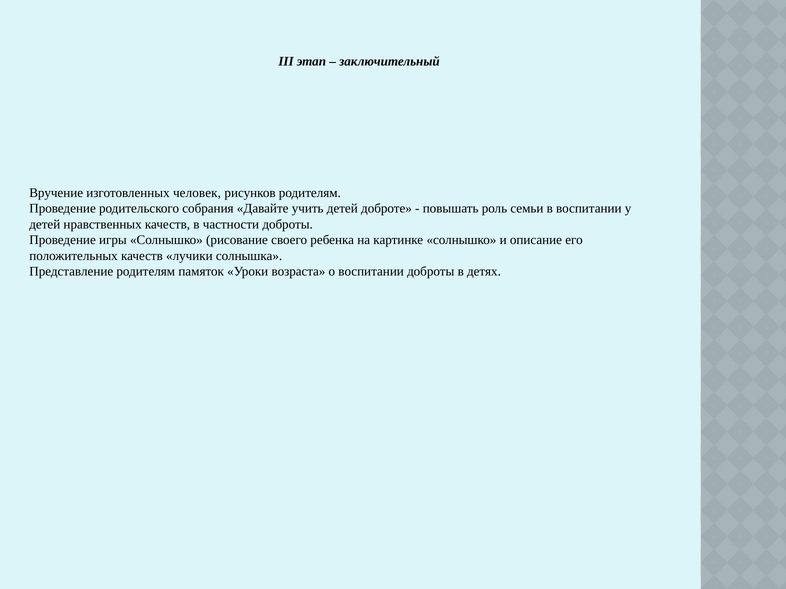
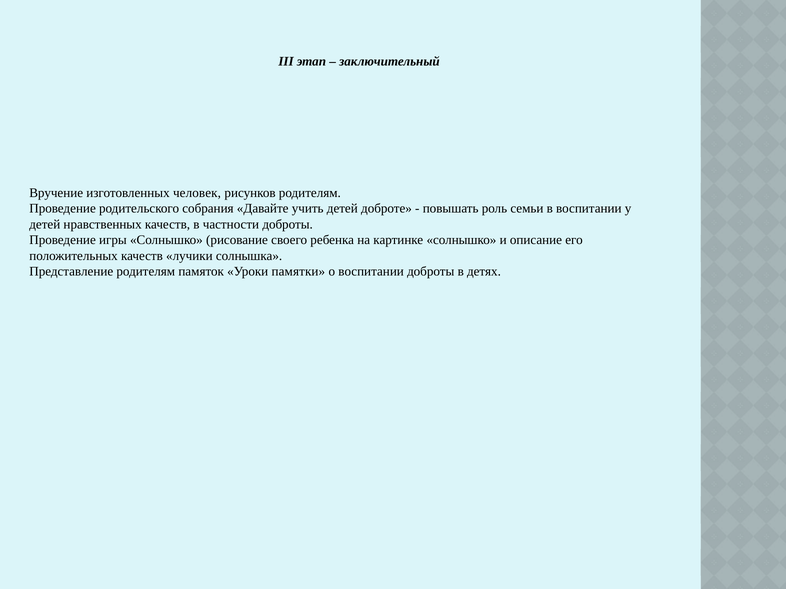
возраста: возраста -> памятки (298, 272)
